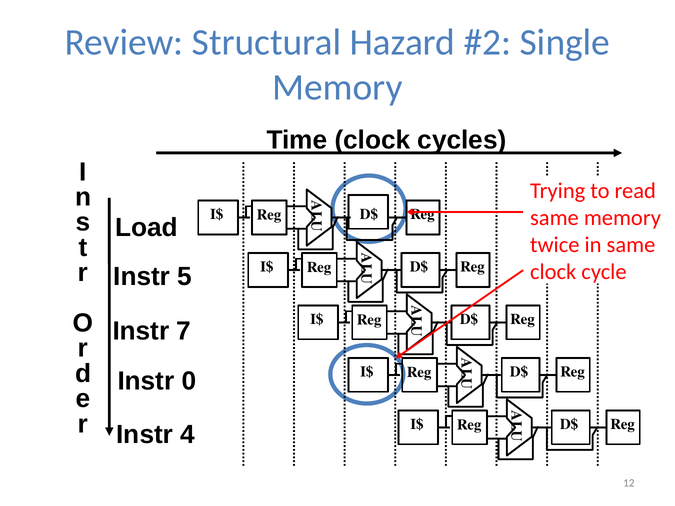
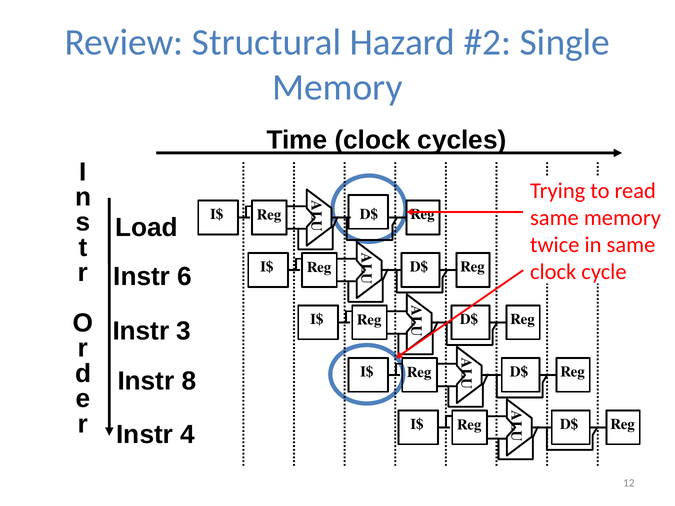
5: 5 -> 6 (185, 277)
7: 7 -> 3 (184, 331)
0: 0 -> 8 (189, 381)
